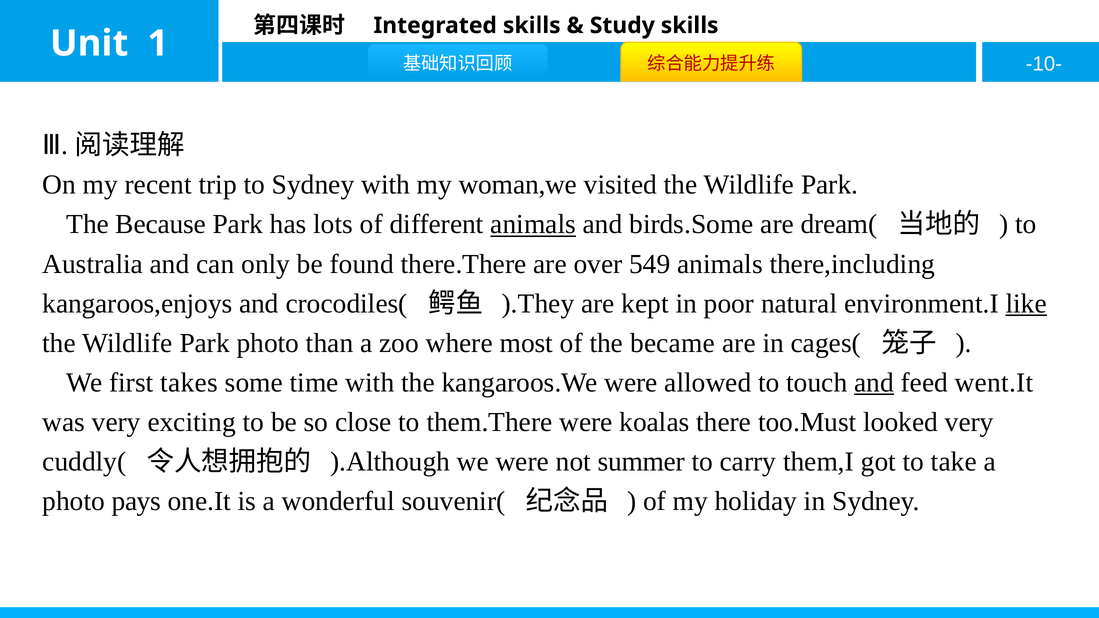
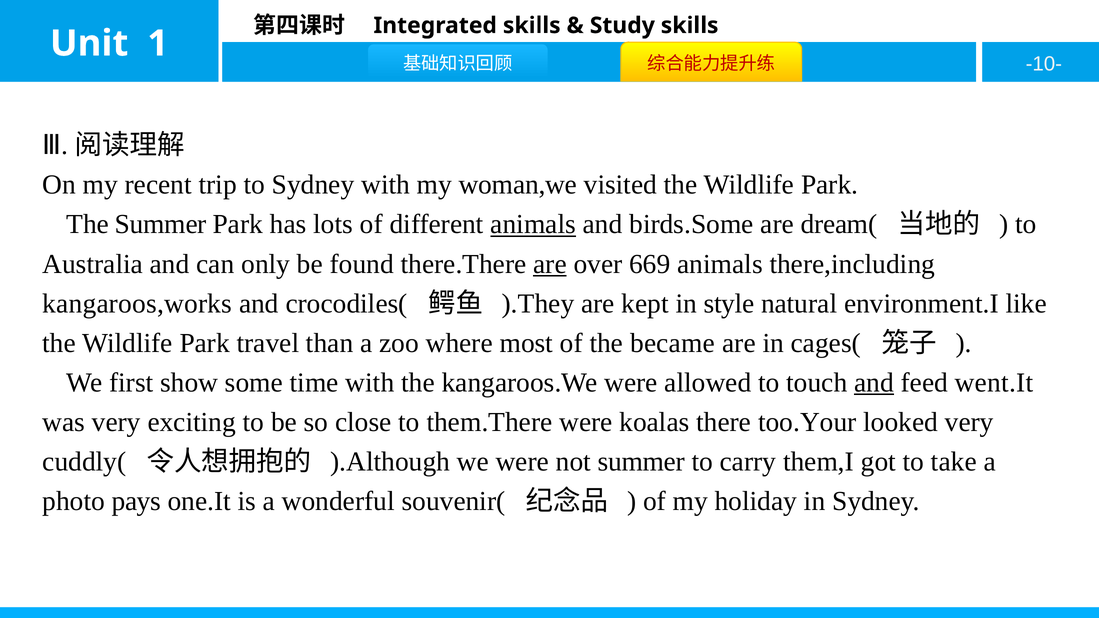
The Because: Because -> Summer (161, 224)
are underline: none -> present (550, 264)
549: 549 -> 669 (650, 264)
kangaroos,enjoys: kangaroos,enjoys -> kangaroos,works (137, 304)
poor: poor -> style (729, 304)
like underline: present -> none (1026, 304)
Park photo: photo -> travel (268, 343)
takes: takes -> show (189, 383)
too.Must: too.Must -> too.Your (807, 422)
